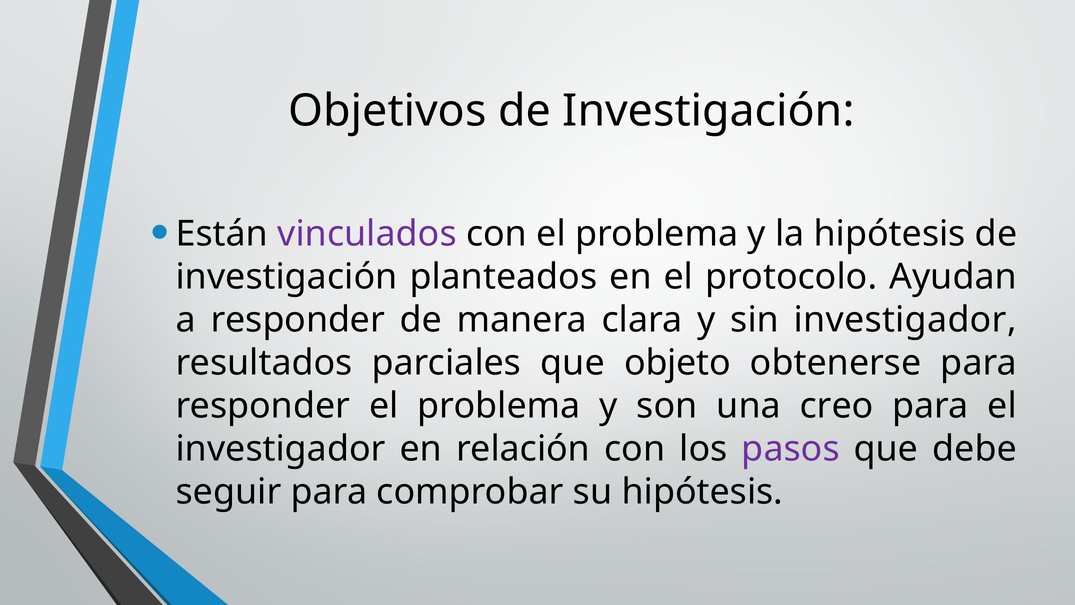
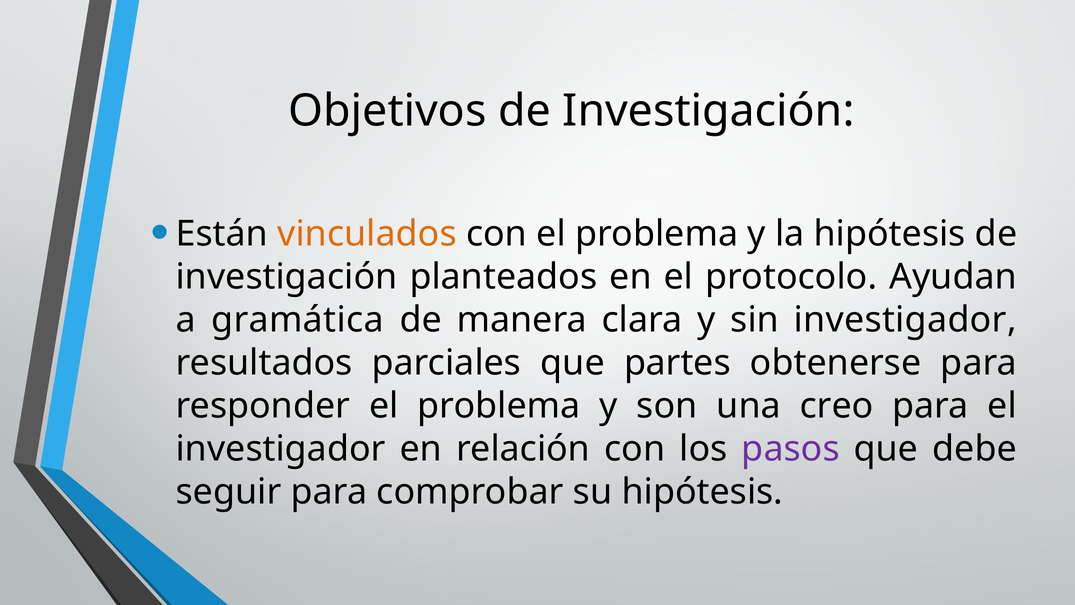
vinculados colour: purple -> orange (367, 234)
a responder: responder -> gramática (298, 320)
objeto: objeto -> partes (677, 363)
